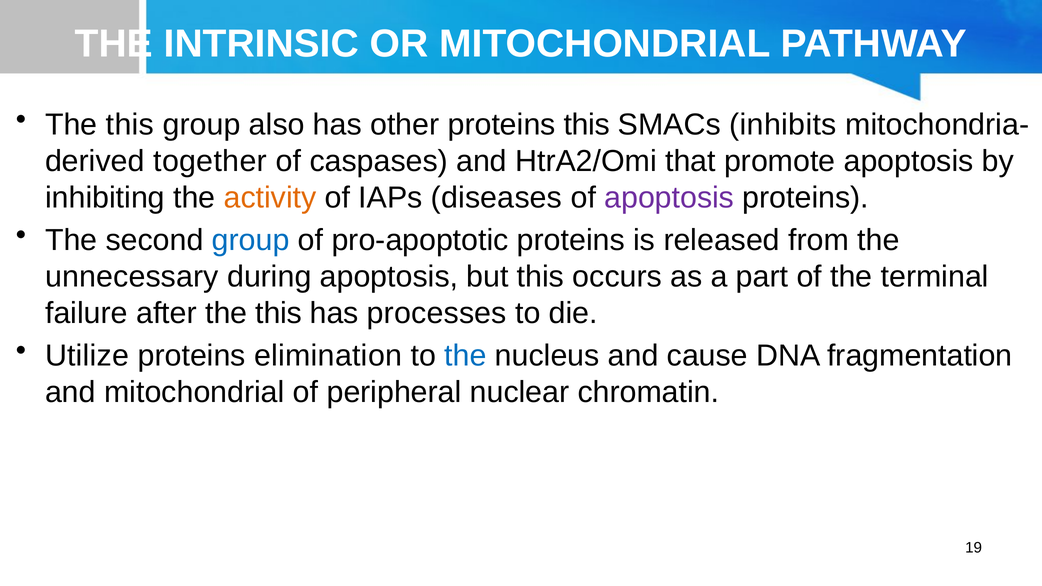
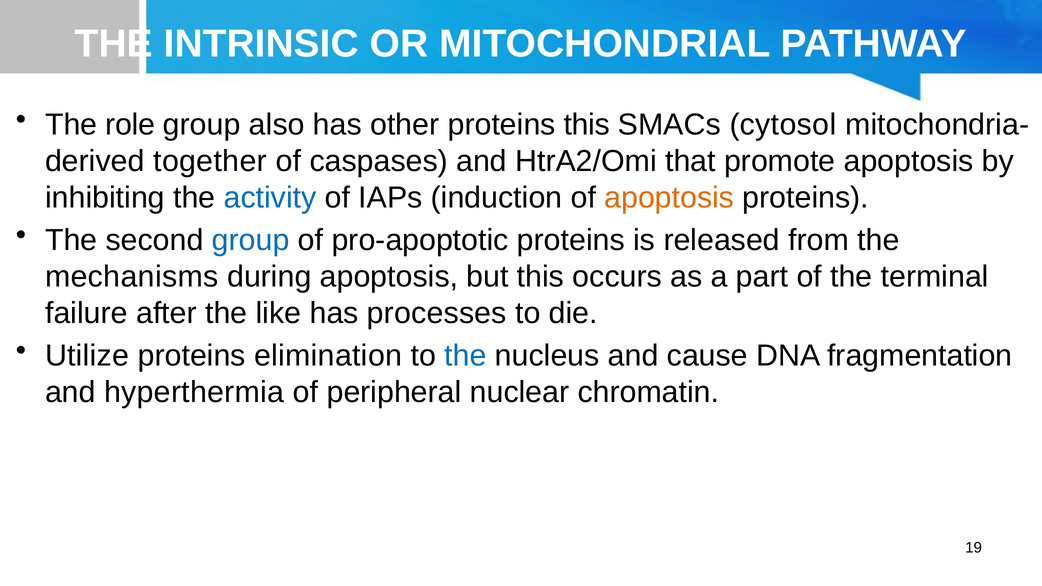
this: this -> role (130, 125)
inhibits: inhibits -> cytosol (783, 125)
activity colour: orange -> blue (270, 198)
diseases: diseases -> induction (497, 198)
apoptosis colour: purple -> orange (669, 198)
unnecessary: unnecessary -> mechanisms (132, 277)
after the this: this -> like (279, 313)
and mitochondrial: mitochondrial -> hyperthermia (194, 392)
